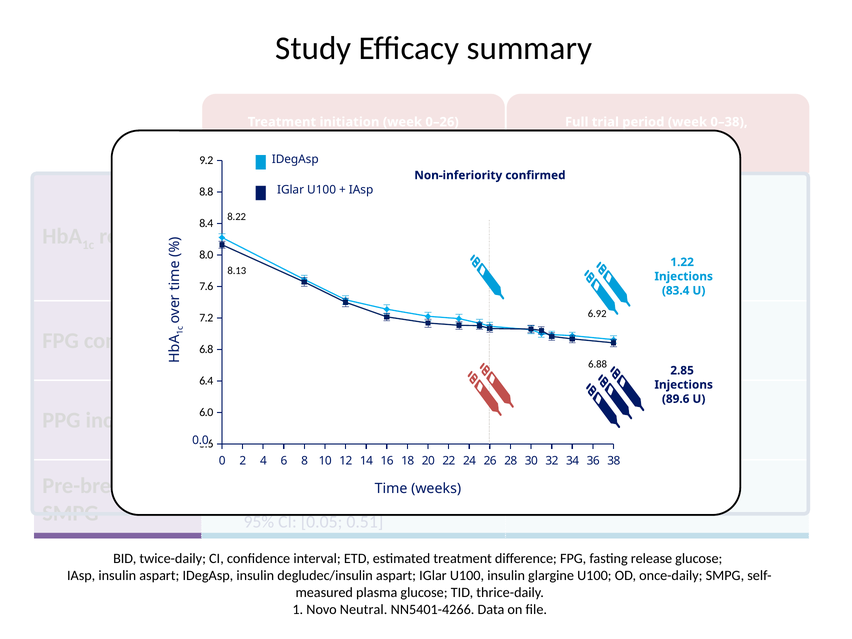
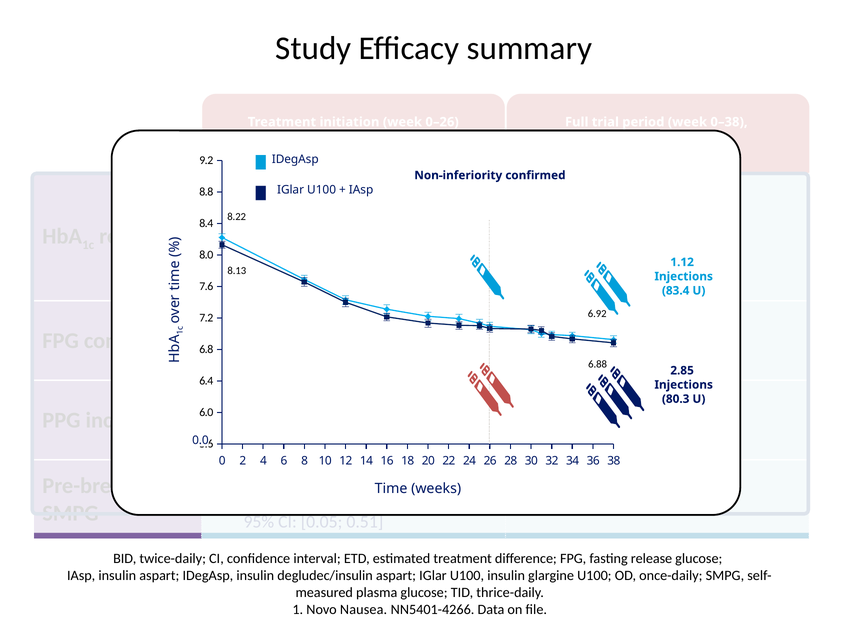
1.22: 1.22 -> 1.12 (682, 262)
89.6: 89.6 -> 80.3 (676, 399)
Neutral: Neutral -> Nausea (364, 610)
